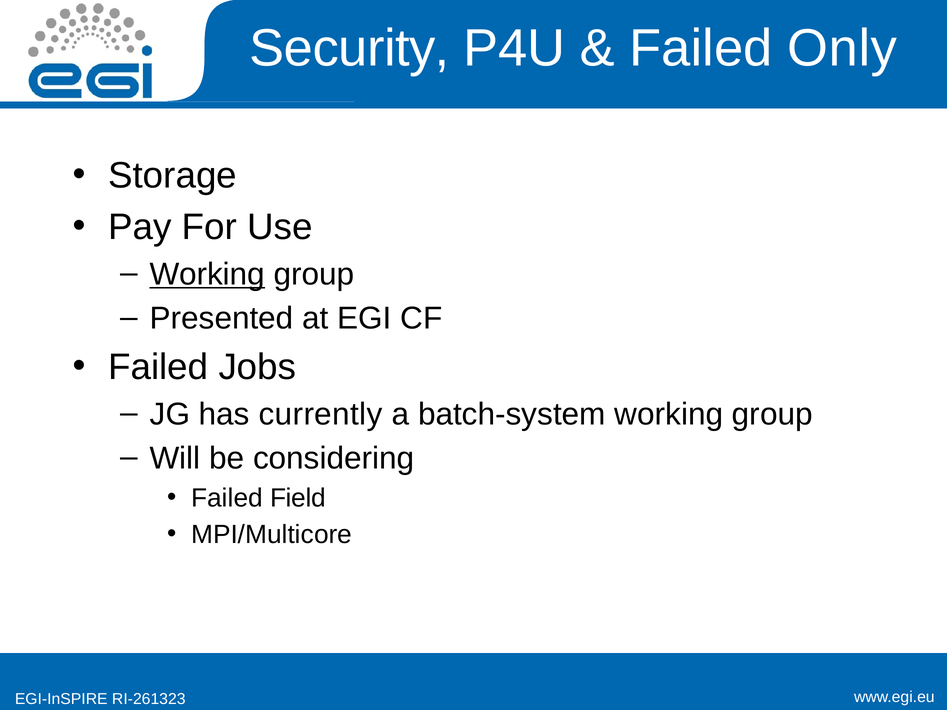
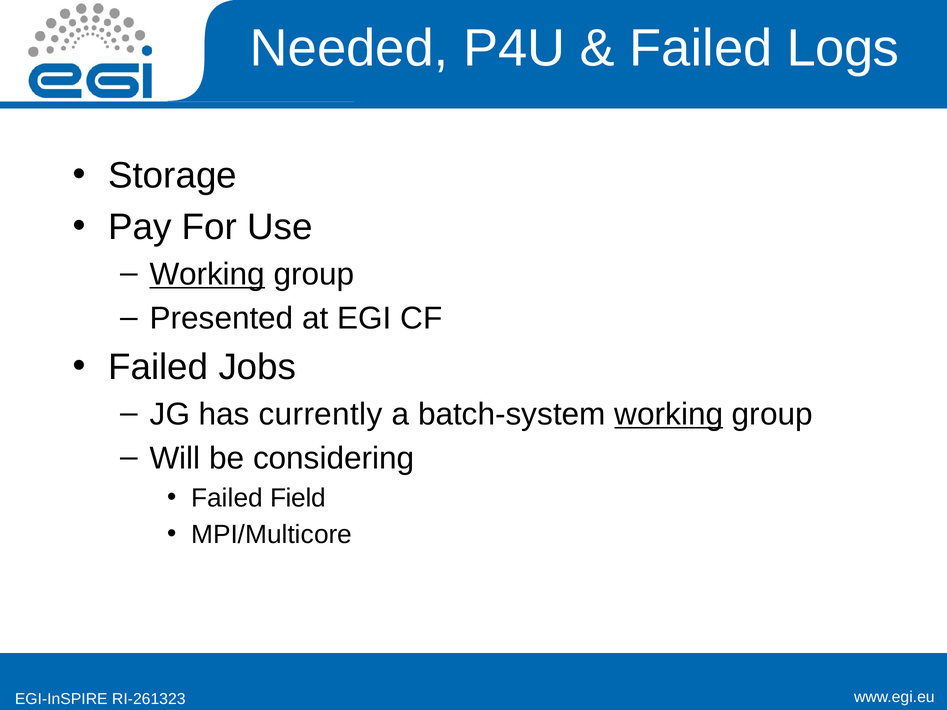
Security: Security -> Needed (349, 48)
Only: Only -> Logs (843, 48)
working underline: none -> present (669, 414)
